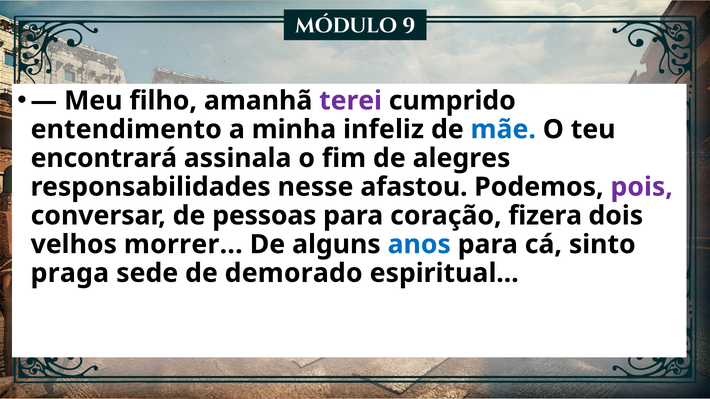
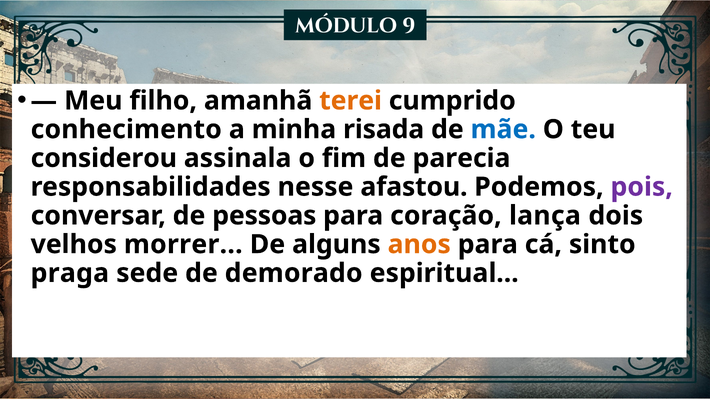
terei colour: purple -> orange (351, 101)
entendimento: entendimento -> conhecimento (126, 130)
infeliz: infeliz -> risada (384, 130)
encontrará: encontrará -> considerou (104, 158)
alegres: alegres -> parecia (462, 158)
fizera: fizera -> lança (545, 216)
anos colour: blue -> orange (419, 245)
